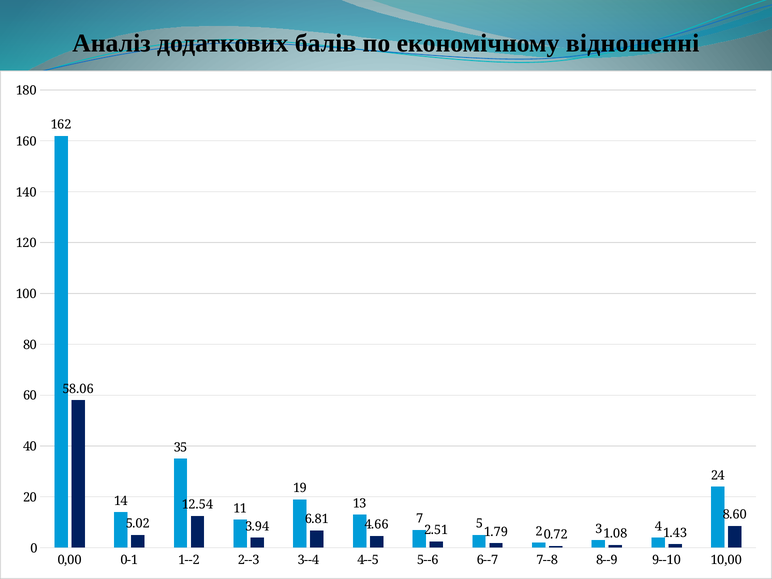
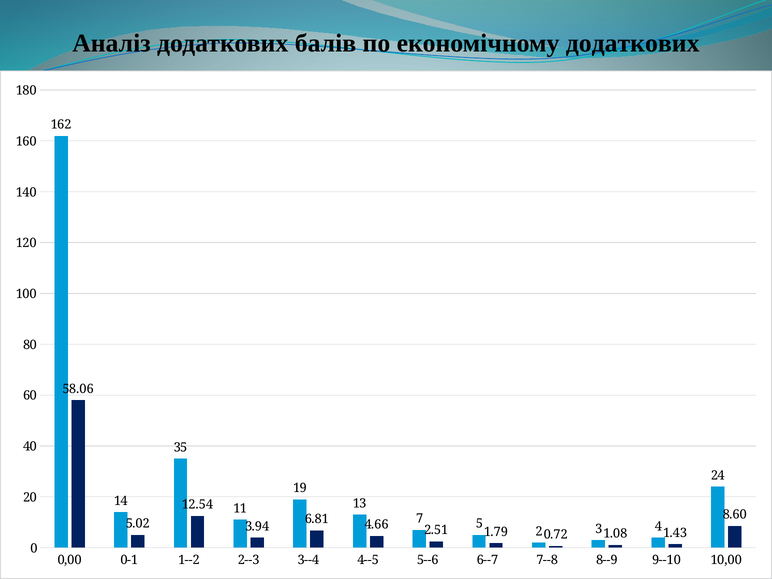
економічному відношенні: відношенні -> додаткових (633, 43)
